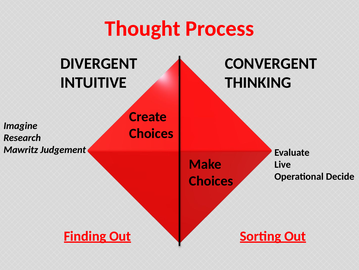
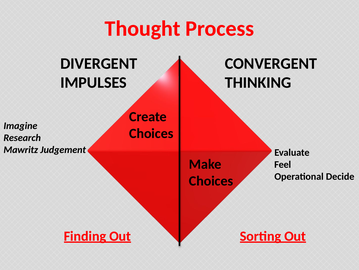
INTUITIVE: INTUITIVE -> IMPULSES (94, 82)
Live: Live -> Feel (283, 164)
